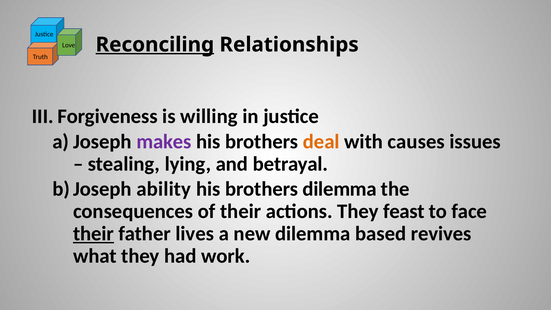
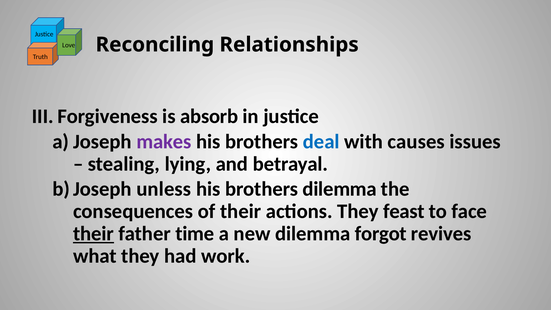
Reconciling underline: present -> none (155, 45)
willing: willing -> absorb (209, 116)
deal colour: orange -> blue (321, 142)
ability: ability -> unless (164, 189)
lives: lives -> time (195, 234)
based: based -> forgot (381, 234)
